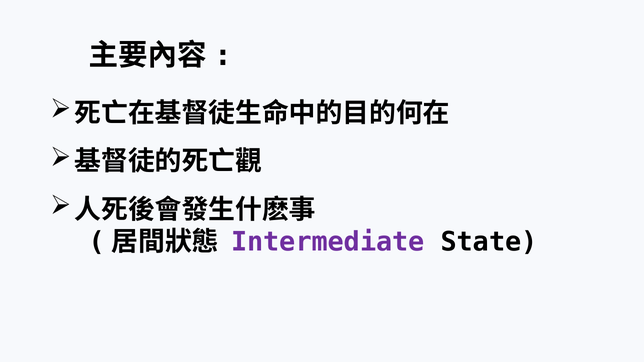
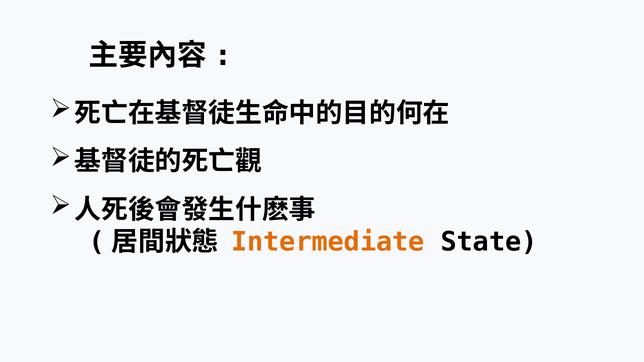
Intermediate colour: purple -> orange (328, 242)
